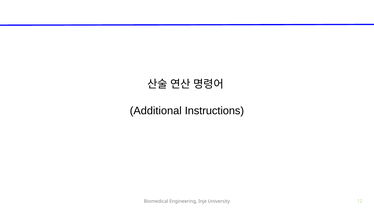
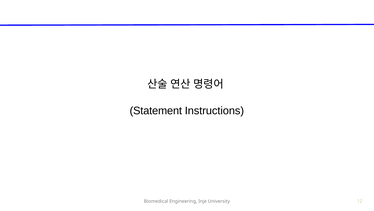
Additional: Additional -> Statement (156, 110)
